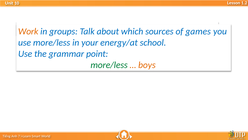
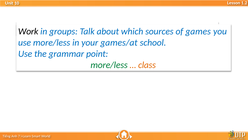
Work colour: orange -> black (28, 31)
energy/at: energy/at -> games/at (119, 42)
boys: boys -> class (147, 65)
